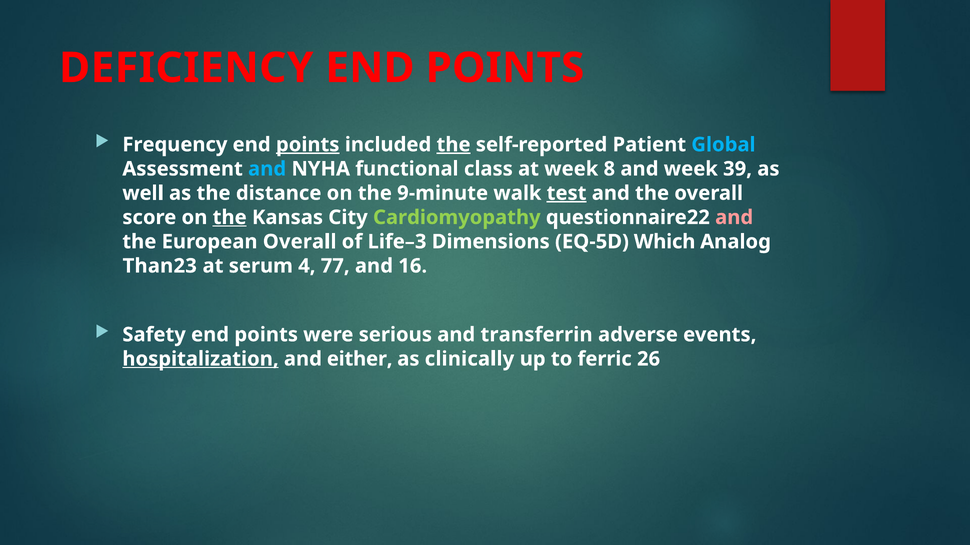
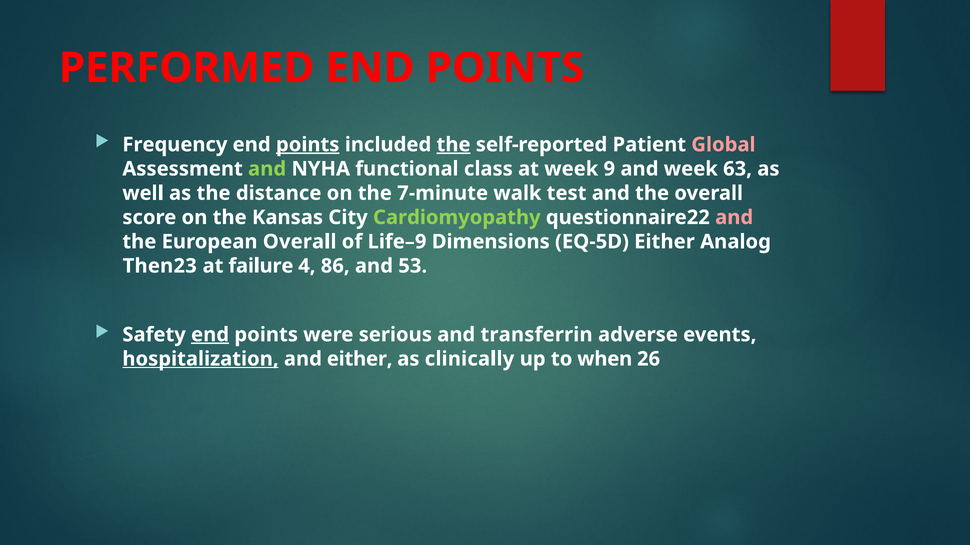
DEFICIENCY: DEFICIENCY -> PERFORMED (187, 68)
Global colour: light blue -> pink (723, 145)
and colour: light blue -> light green (267, 169)
8: 8 -> 9 (609, 169)
39: 39 -> 63 (738, 169)
9-minute: 9-minute -> 7-minute (443, 193)
test underline: present -> none (567, 193)
the underline: present -> none (230, 218)
Life–3: Life–3 -> Life–9 (397, 242)
EQ-5D Which: Which -> Either (664, 242)
Than23: Than23 -> Then23 (160, 266)
serum: serum -> failure (261, 266)
77: 77 -> 86 (335, 266)
16: 16 -> 53 (413, 266)
end underline: none -> present (210, 335)
ferric: ferric -> when (605, 359)
